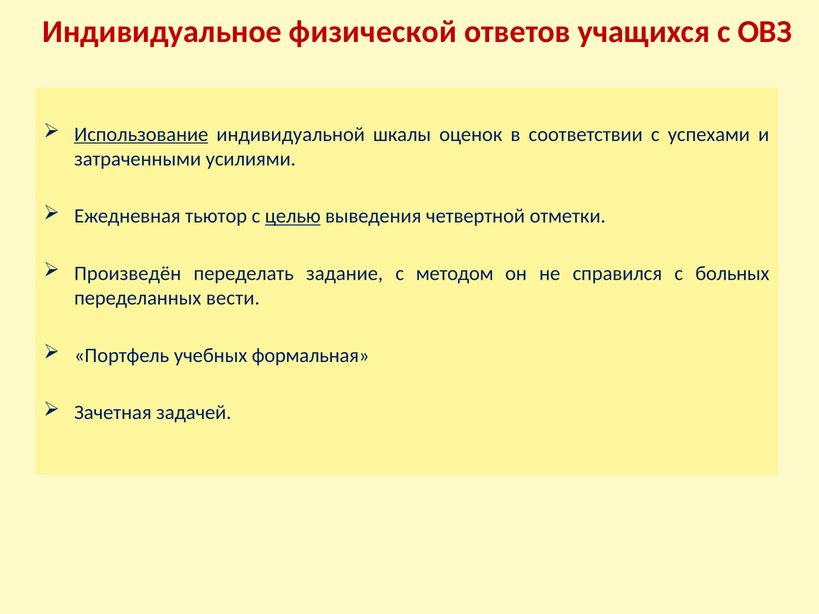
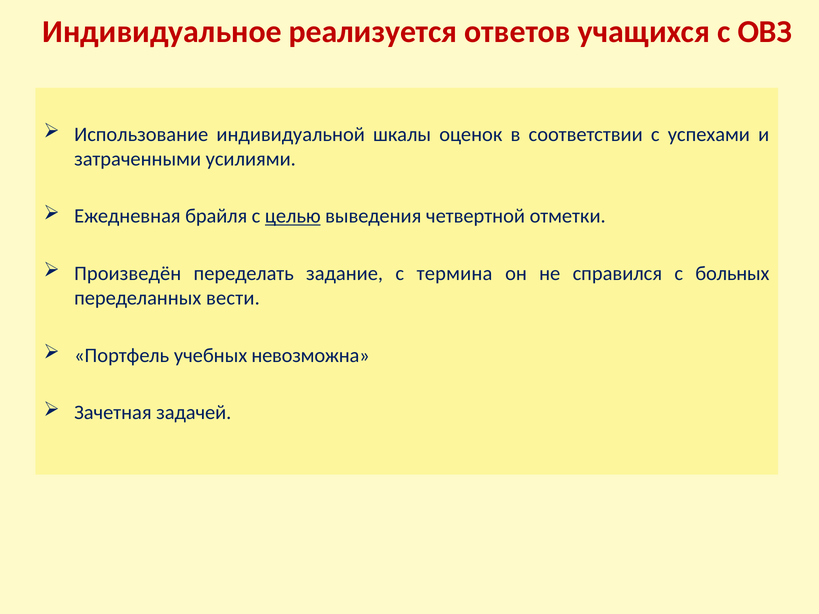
физической: физической -> реализуется (373, 32)
Использование underline: present -> none (141, 134)
тьютор: тьютор -> брайля (216, 216)
методом: методом -> термина (455, 274)
формальная: формальная -> невозможна (311, 355)
